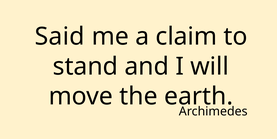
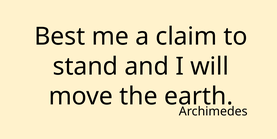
Said: Said -> Best (60, 36)
